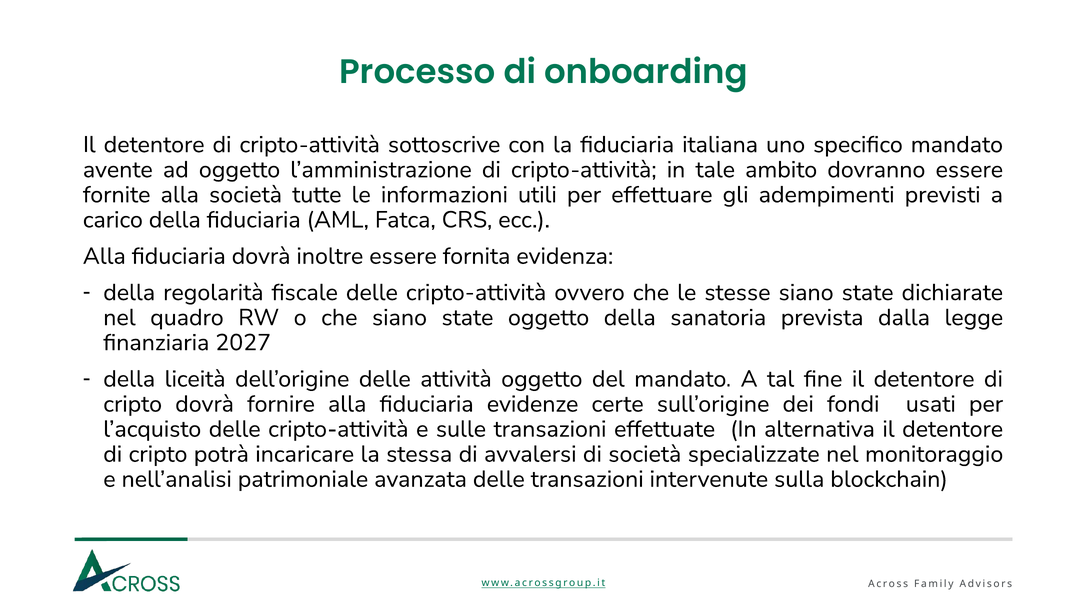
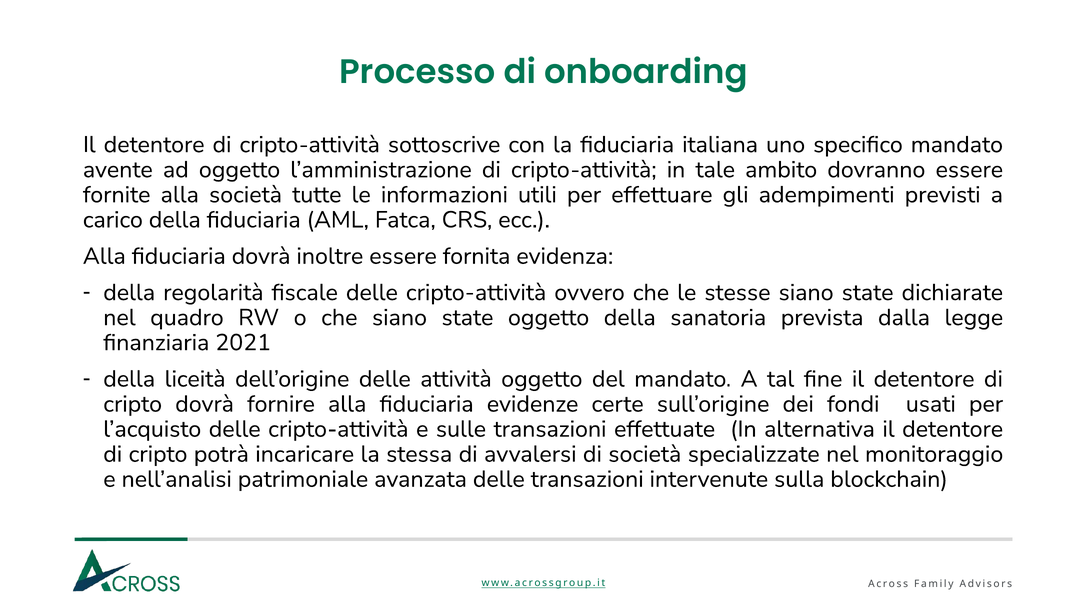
2027: 2027 -> 2021 (243, 343)
